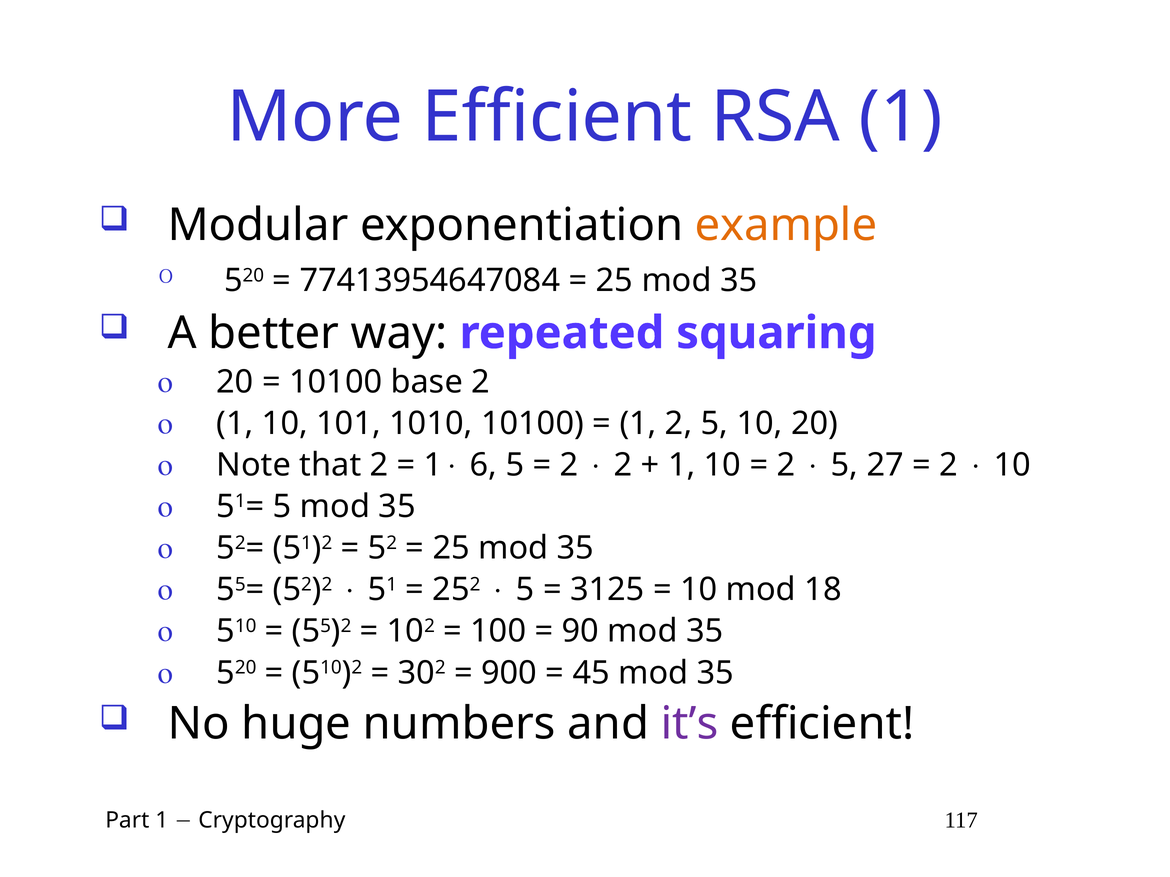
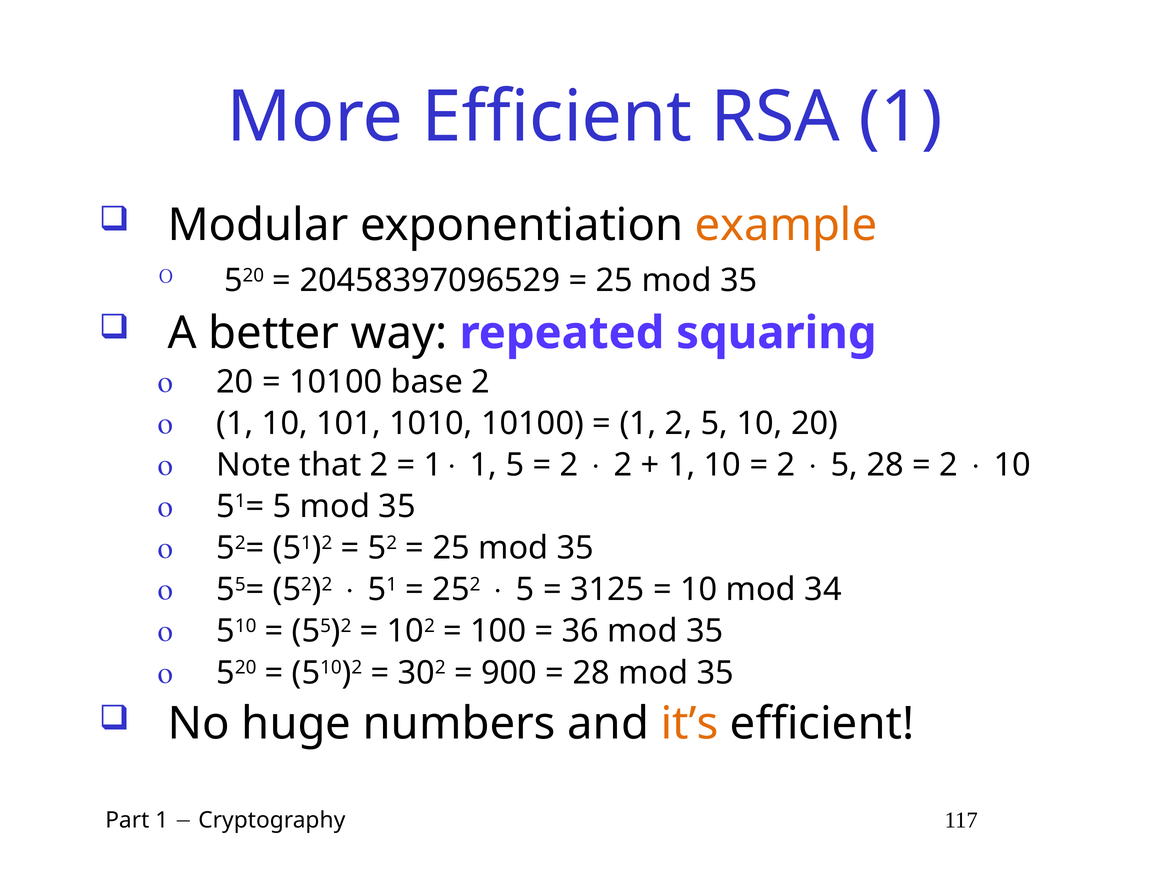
77413954647084: 77413954647084 -> 20458397096529 (430, 281)
1 6: 6 -> 1 (483, 465)
5 27: 27 -> 28 (885, 465)
18: 18 -> 34 (823, 590)
90: 90 -> 36 (580, 632)
45: 45 -> 28 (591, 673)
it’s colour: purple -> orange (690, 724)
